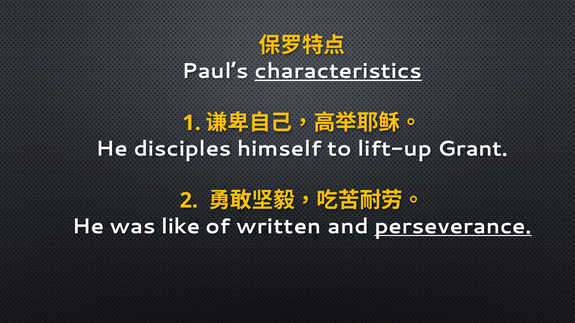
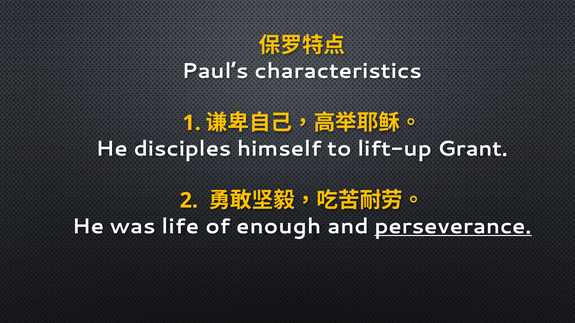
characteristics underline: present -> none (338, 71)
like: like -> life (180, 227)
written: written -> enough (279, 227)
